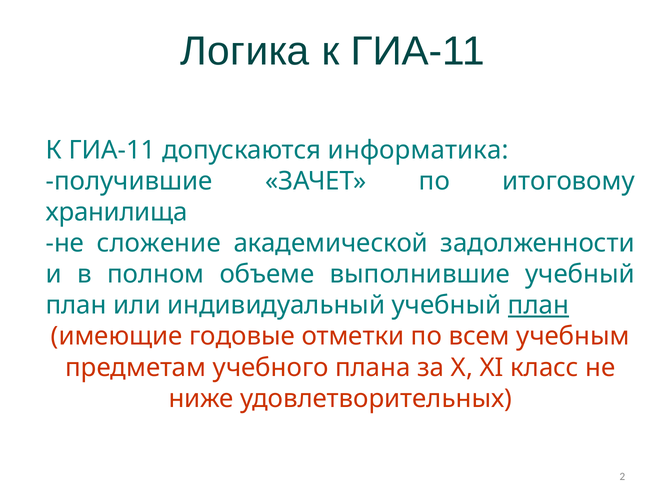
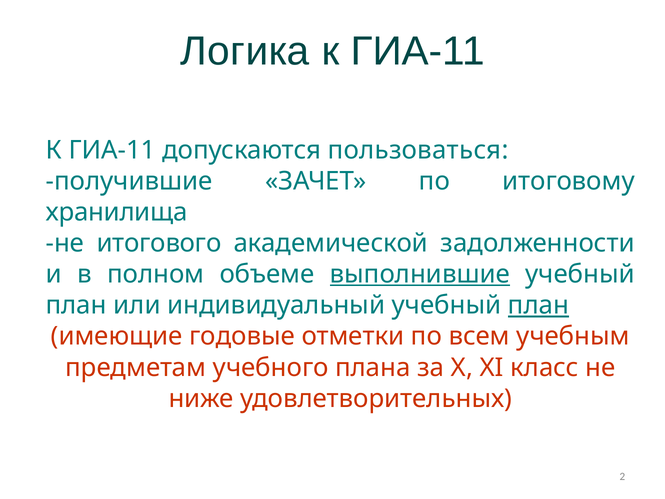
информатика: информатика -> пользоваться (418, 150)
сложение: сложение -> итогового (159, 243)
выполнившие underline: none -> present (420, 274)
